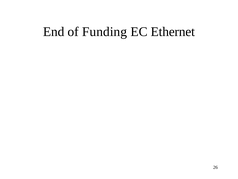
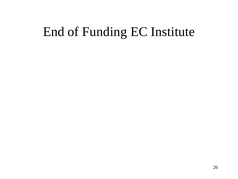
Ethernet: Ethernet -> Institute (173, 32)
